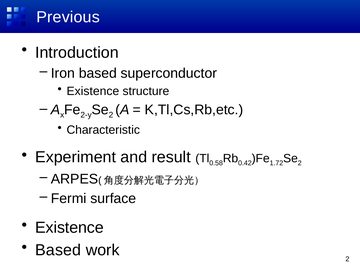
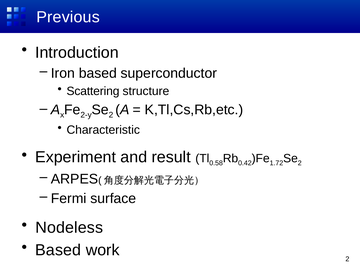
Existence: Existence -> Scattering (93, 91)
Existence: Existence -> Nodeless (69, 228)
